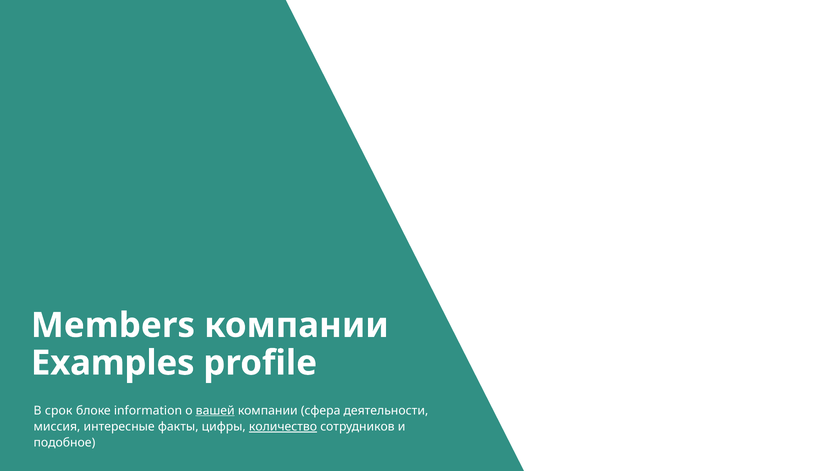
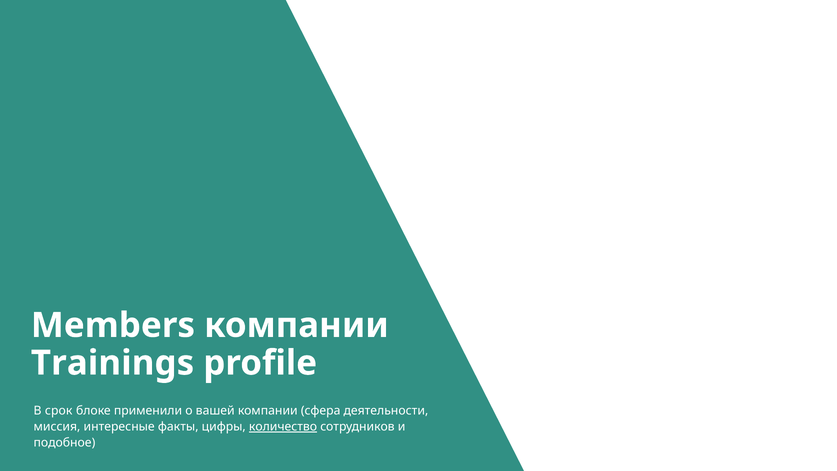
Examples: Examples -> Trainings (113, 363)
information: information -> применили (148, 410)
вашей underline: present -> none (215, 410)
